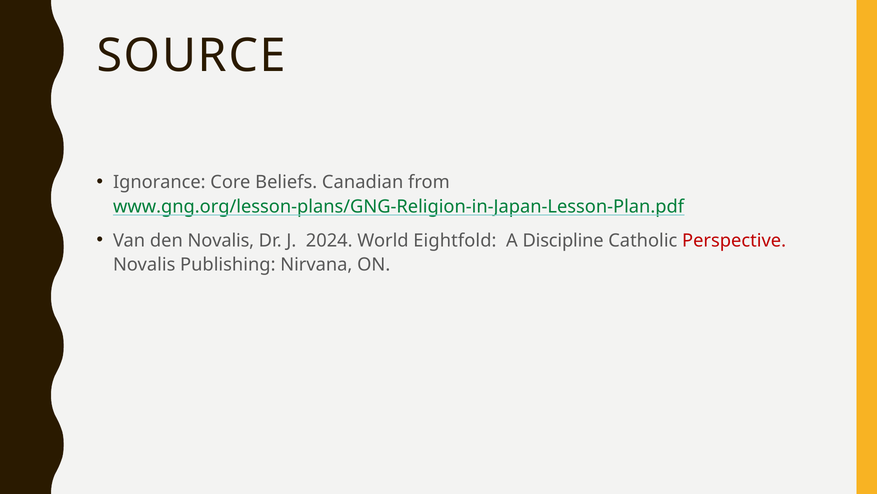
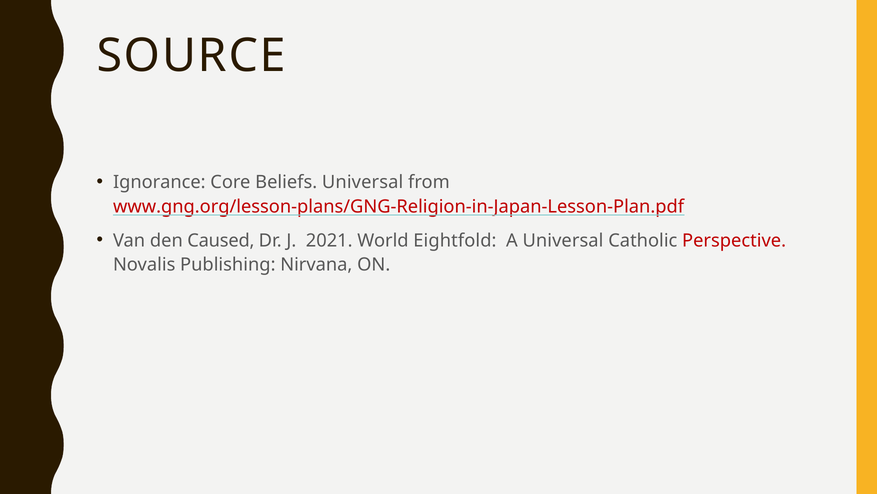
Beliefs Canadian: Canadian -> Universal (363, 182)
www.gng.org/lesson-plans/GNG-Religion-in-Japan-Lesson-Plan.pdf colour: green -> red (399, 207)
den Novalis: Novalis -> Caused (221, 240)
2024: 2024 -> 2021 (329, 240)
A Discipline: Discipline -> Universal (563, 240)
